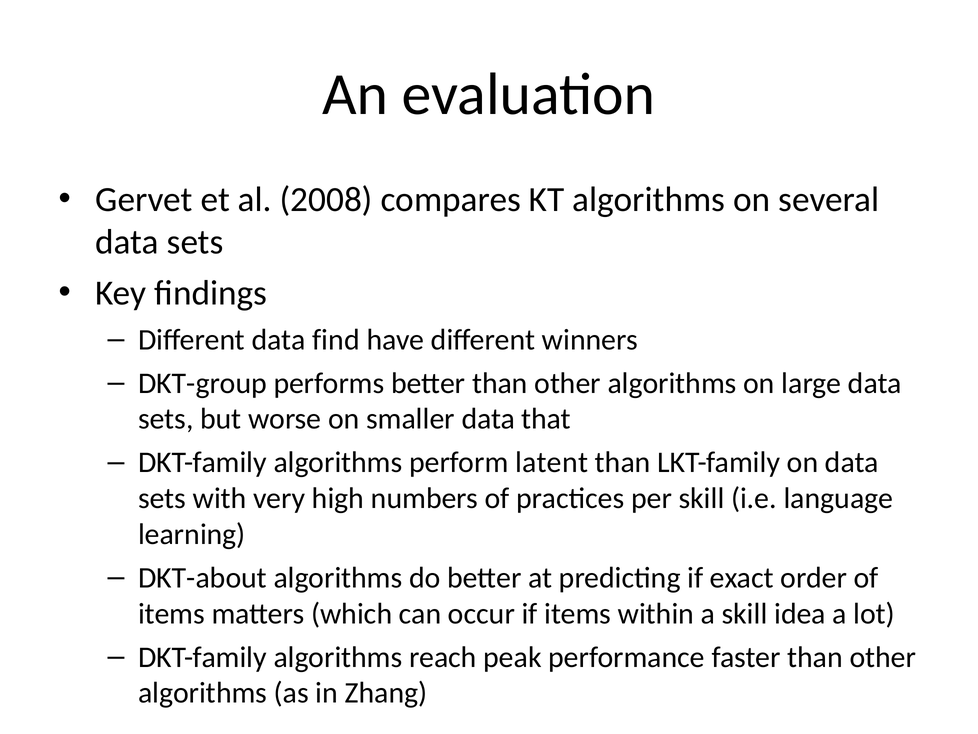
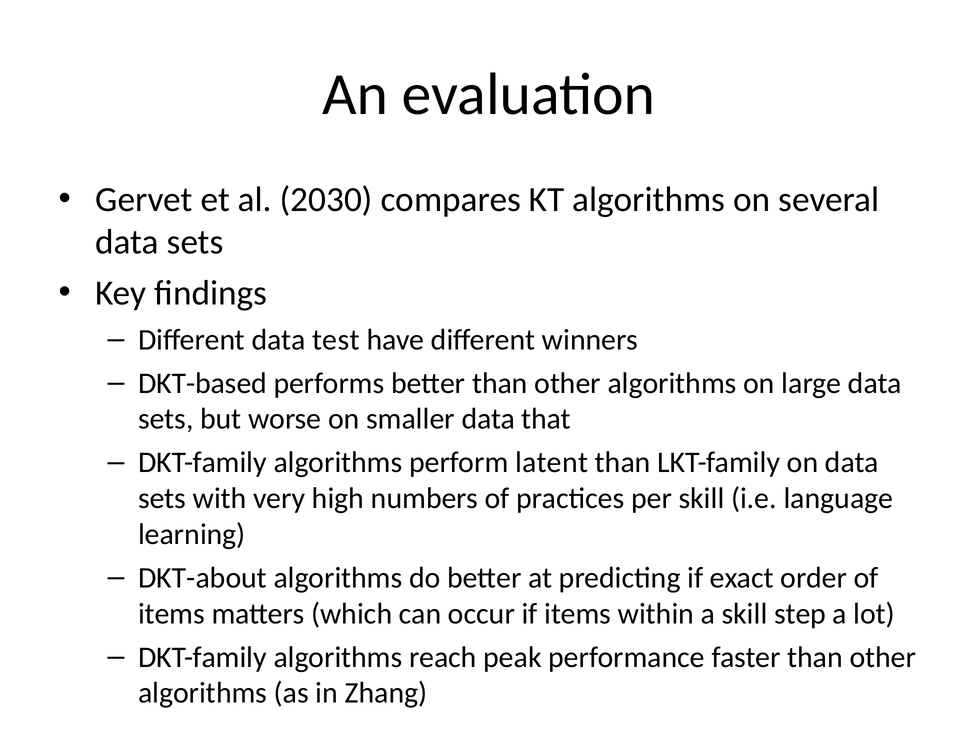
2008: 2008 -> 2030 (326, 200)
find: find -> test (336, 339)
DKT-group: DKT-group -> DKT-based (203, 383)
idea: idea -> step (800, 613)
